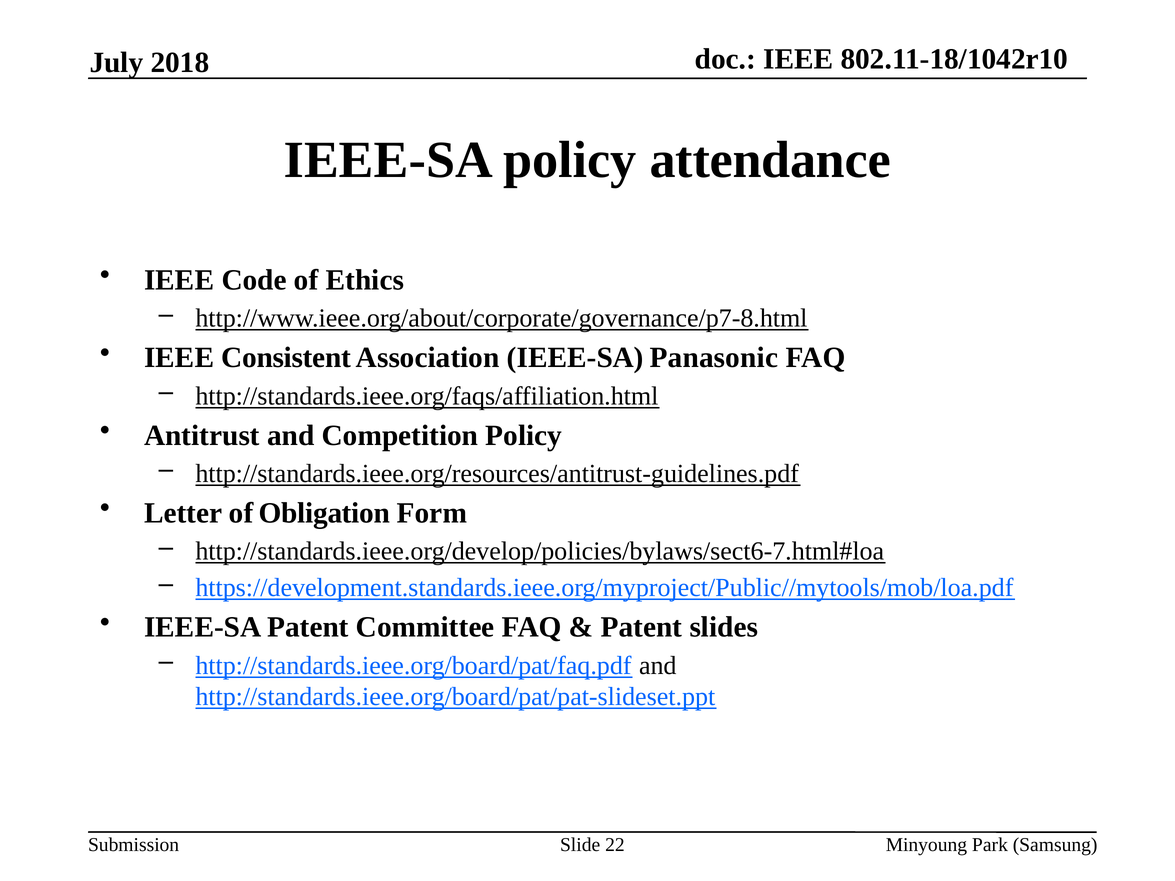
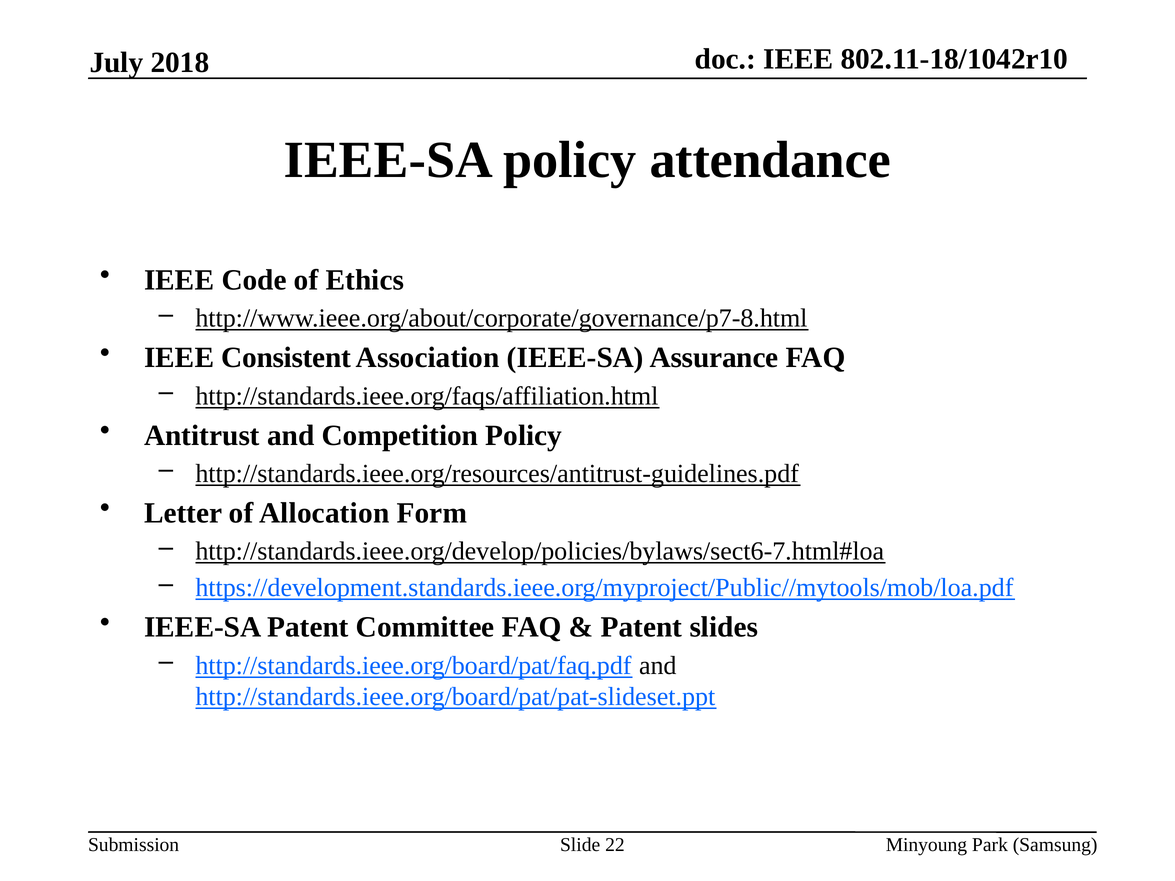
Panasonic: Panasonic -> Assurance (714, 358)
Obligation: Obligation -> Allocation (324, 513)
